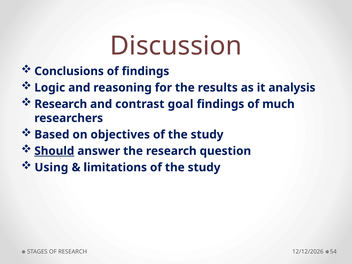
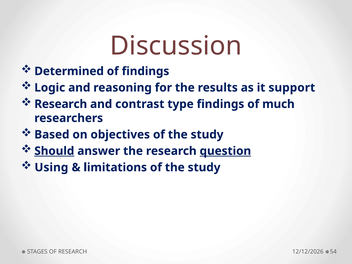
Conclusions: Conclusions -> Determined (69, 71)
analysis: analysis -> support (292, 88)
goal: goal -> type (181, 104)
question underline: none -> present (225, 151)
